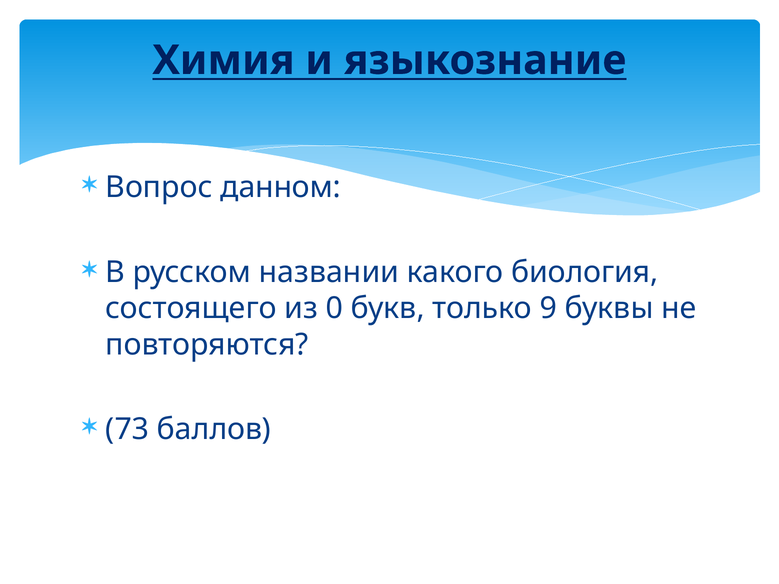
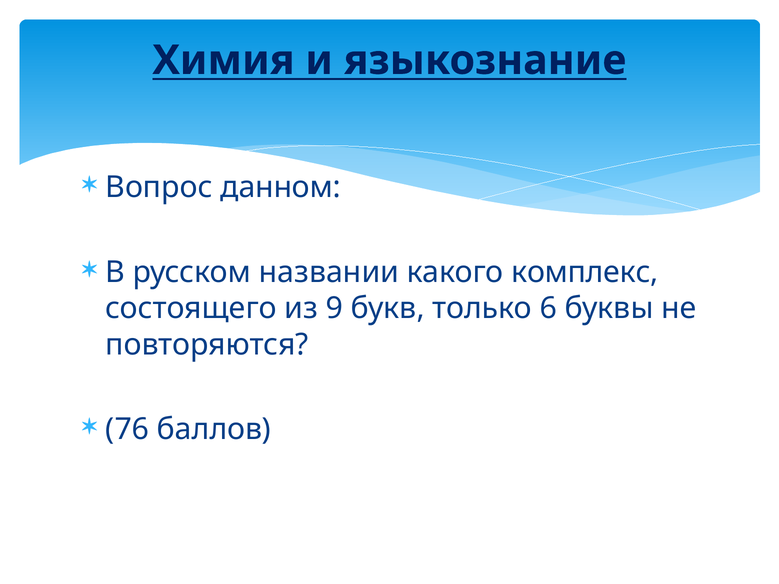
биология: биология -> комплекс (585, 272)
0: 0 -> 9 (334, 308)
9: 9 -> 6 (548, 308)
73: 73 -> 76 (127, 429)
